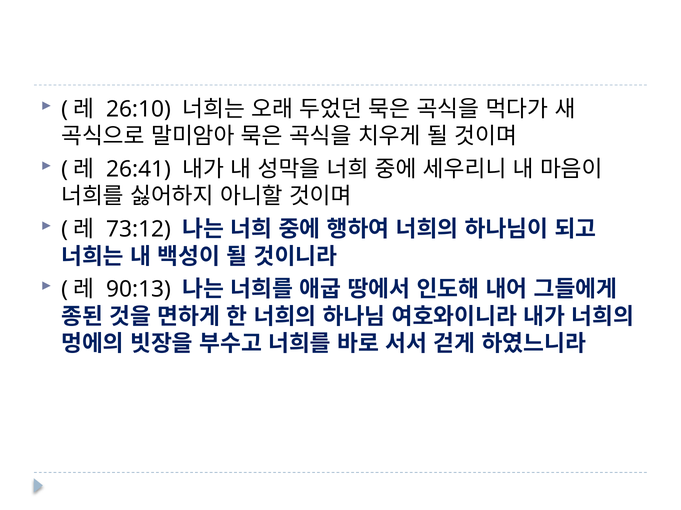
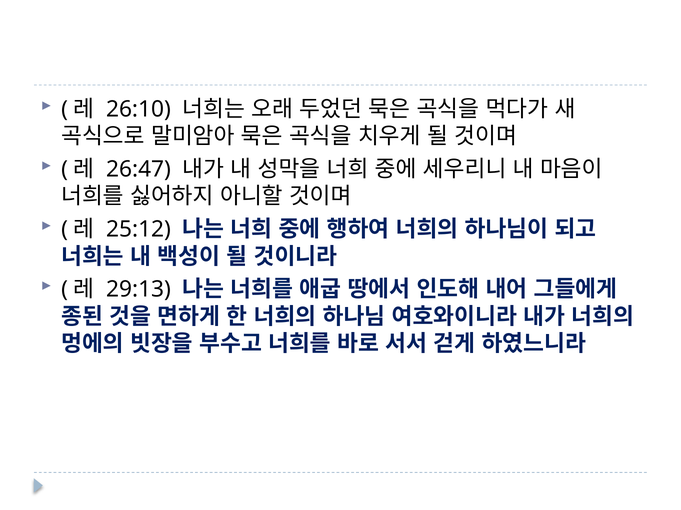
26:41: 26:41 -> 26:47 (138, 170)
73:12: 73:12 -> 25:12 (138, 230)
90:13: 90:13 -> 29:13 (138, 290)
